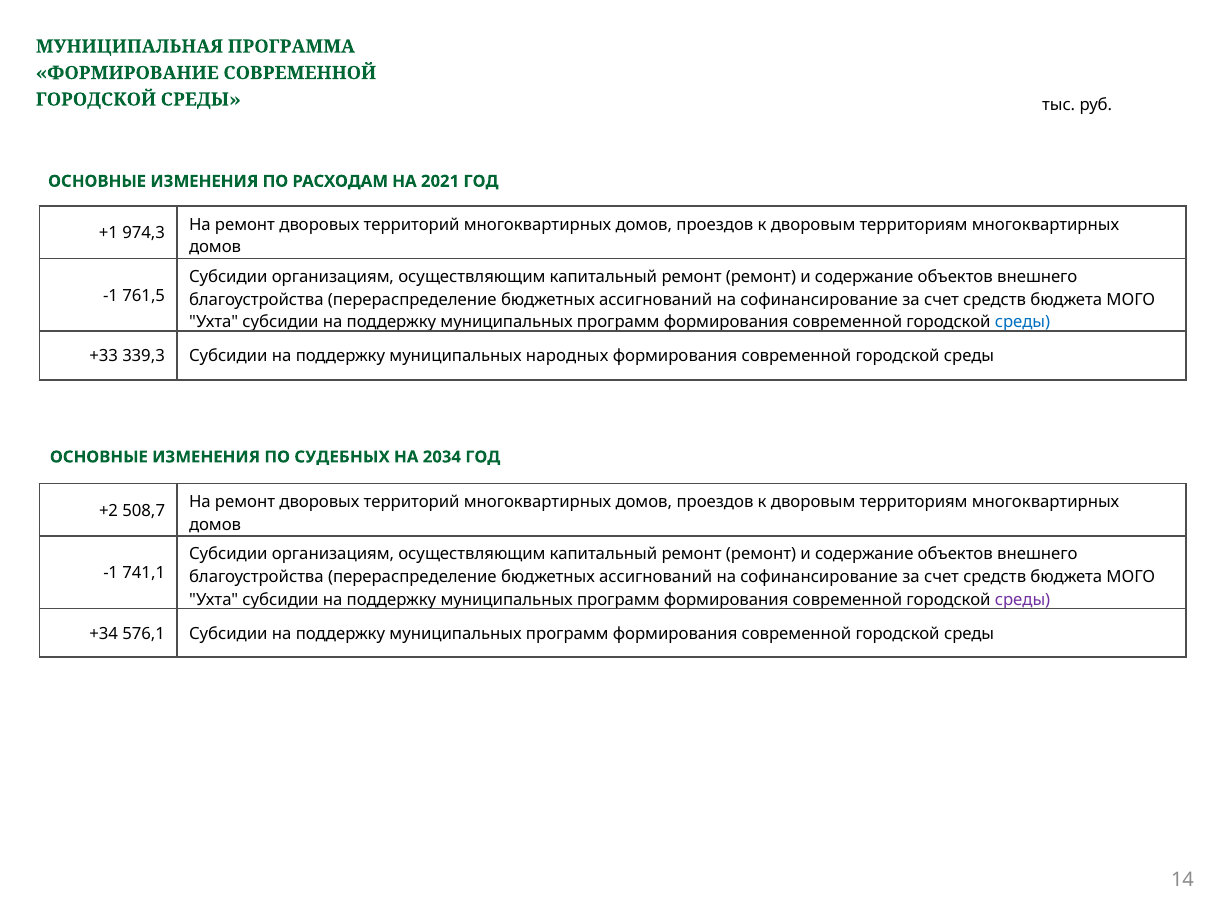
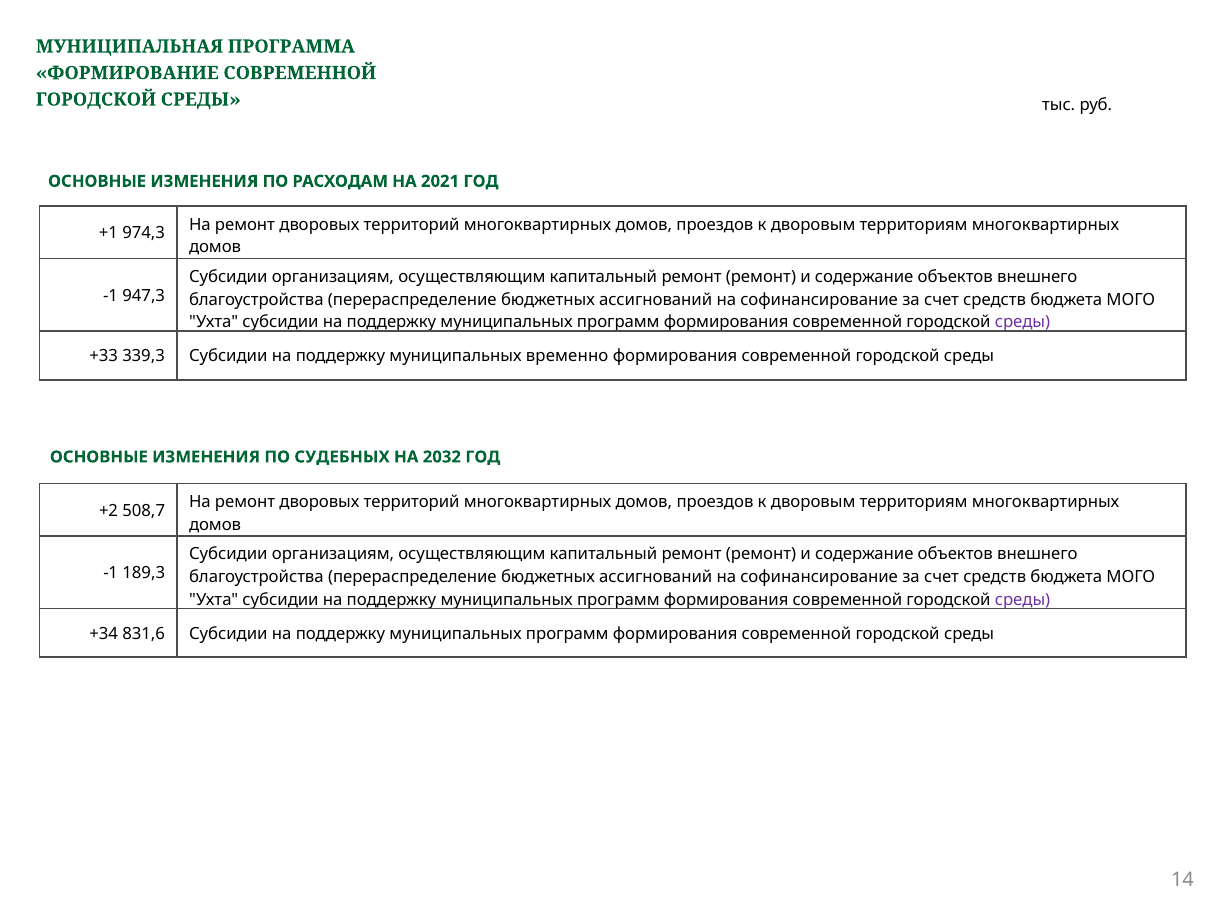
761,5: 761,5 -> 947,3 (144, 296)
среды colour: blue -> purple (1022, 322)
народных: народных -> временно (567, 357)
2034: 2034 -> 2032 (442, 457)
741,1: 741,1 -> 189,3 (144, 573)
576,1: 576,1 -> 831,6 (144, 634)
